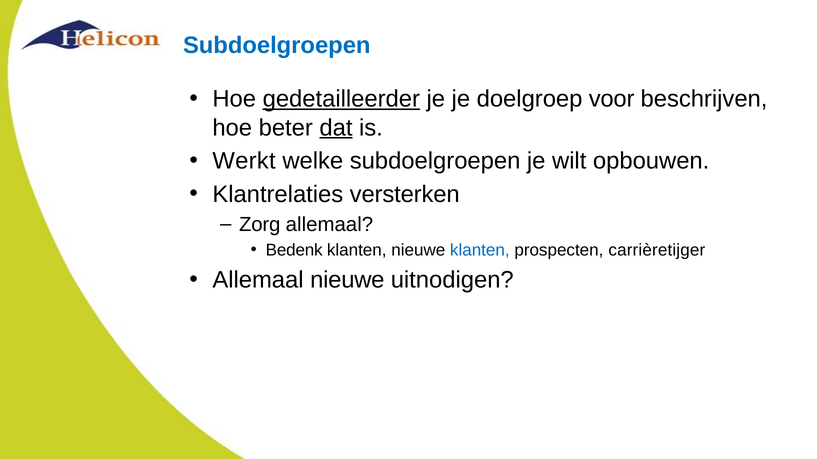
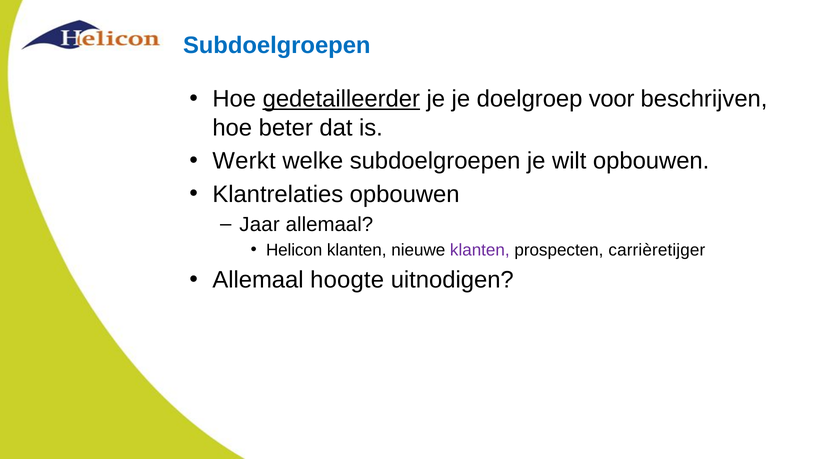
dat underline: present -> none (336, 128)
Klantrelaties versterken: versterken -> opbouwen (405, 195)
Zorg: Zorg -> Jaar (260, 225)
Bedenk: Bedenk -> Helicon (294, 251)
klanten colour: blue -> purple (480, 251)
Allemaal nieuwe: nieuwe -> hoogte (347, 280)
